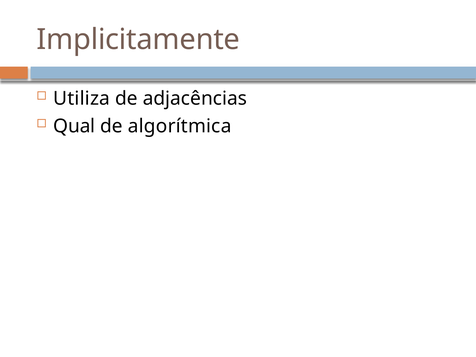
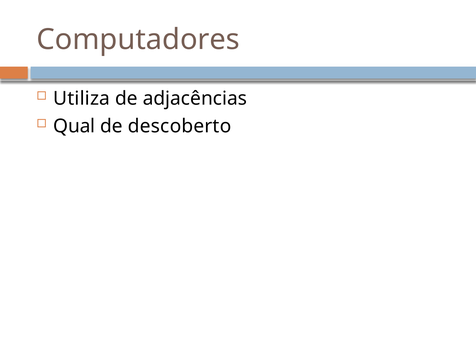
Implicitamente: Implicitamente -> Computadores (138, 40)
algorítmica: algorítmica -> descoberto (180, 126)
